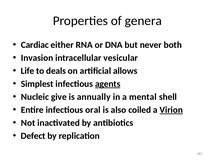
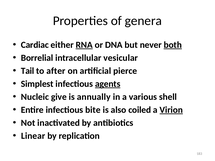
RNA underline: none -> present (84, 45)
both underline: none -> present (173, 45)
Invasion: Invasion -> Borrelial (37, 58)
Life: Life -> Tail (28, 71)
deals: deals -> after (56, 71)
allows: allows -> pierce (125, 71)
mental: mental -> various (143, 97)
oral: oral -> bite (93, 110)
Defect: Defect -> Linear (33, 136)
